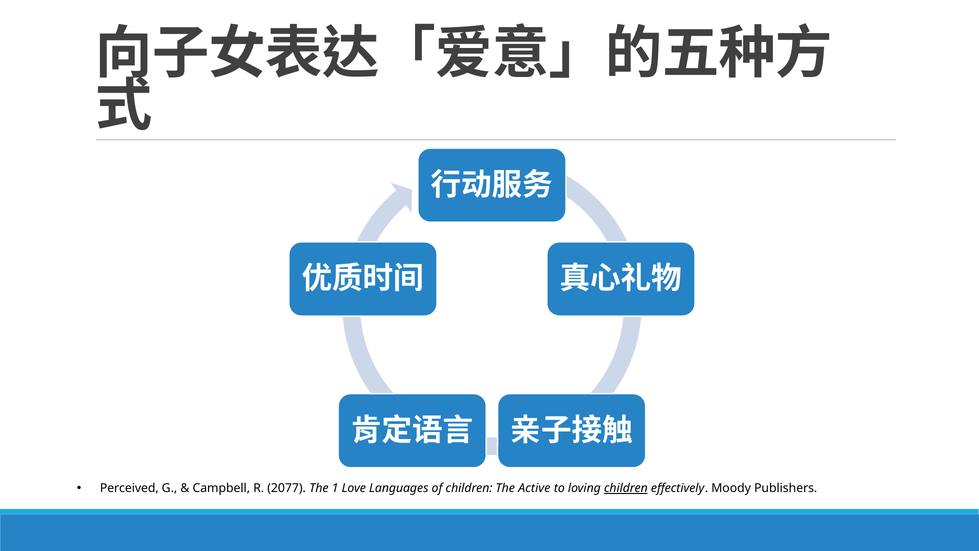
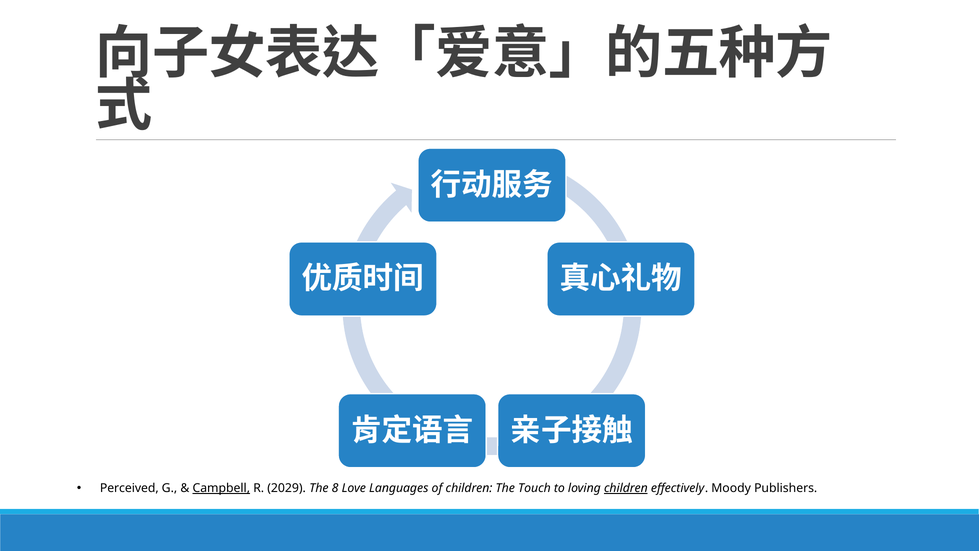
Campbell underline: none -> present (221, 488)
2077: 2077 -> 2029 (287, 488)
1: 1 -> 8 (335, 488)
Active: Active -> Touch (534, 488)
